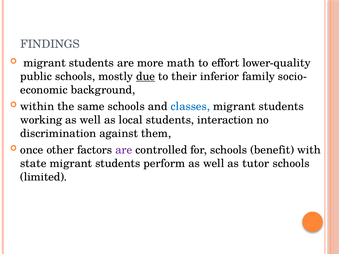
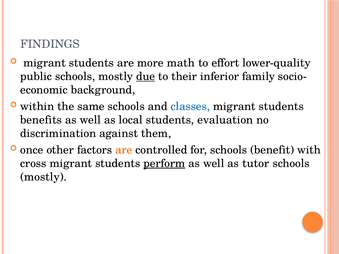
working: working -> benefits (41, 120)
interaction: interaction -> evaluation (225, 120)
are colour: purple -> orange (124, 150)
state: state -> cross (33, 164)
perform underline: none -> present (164, 164)
limited: limited -> mostly (44, 177)
